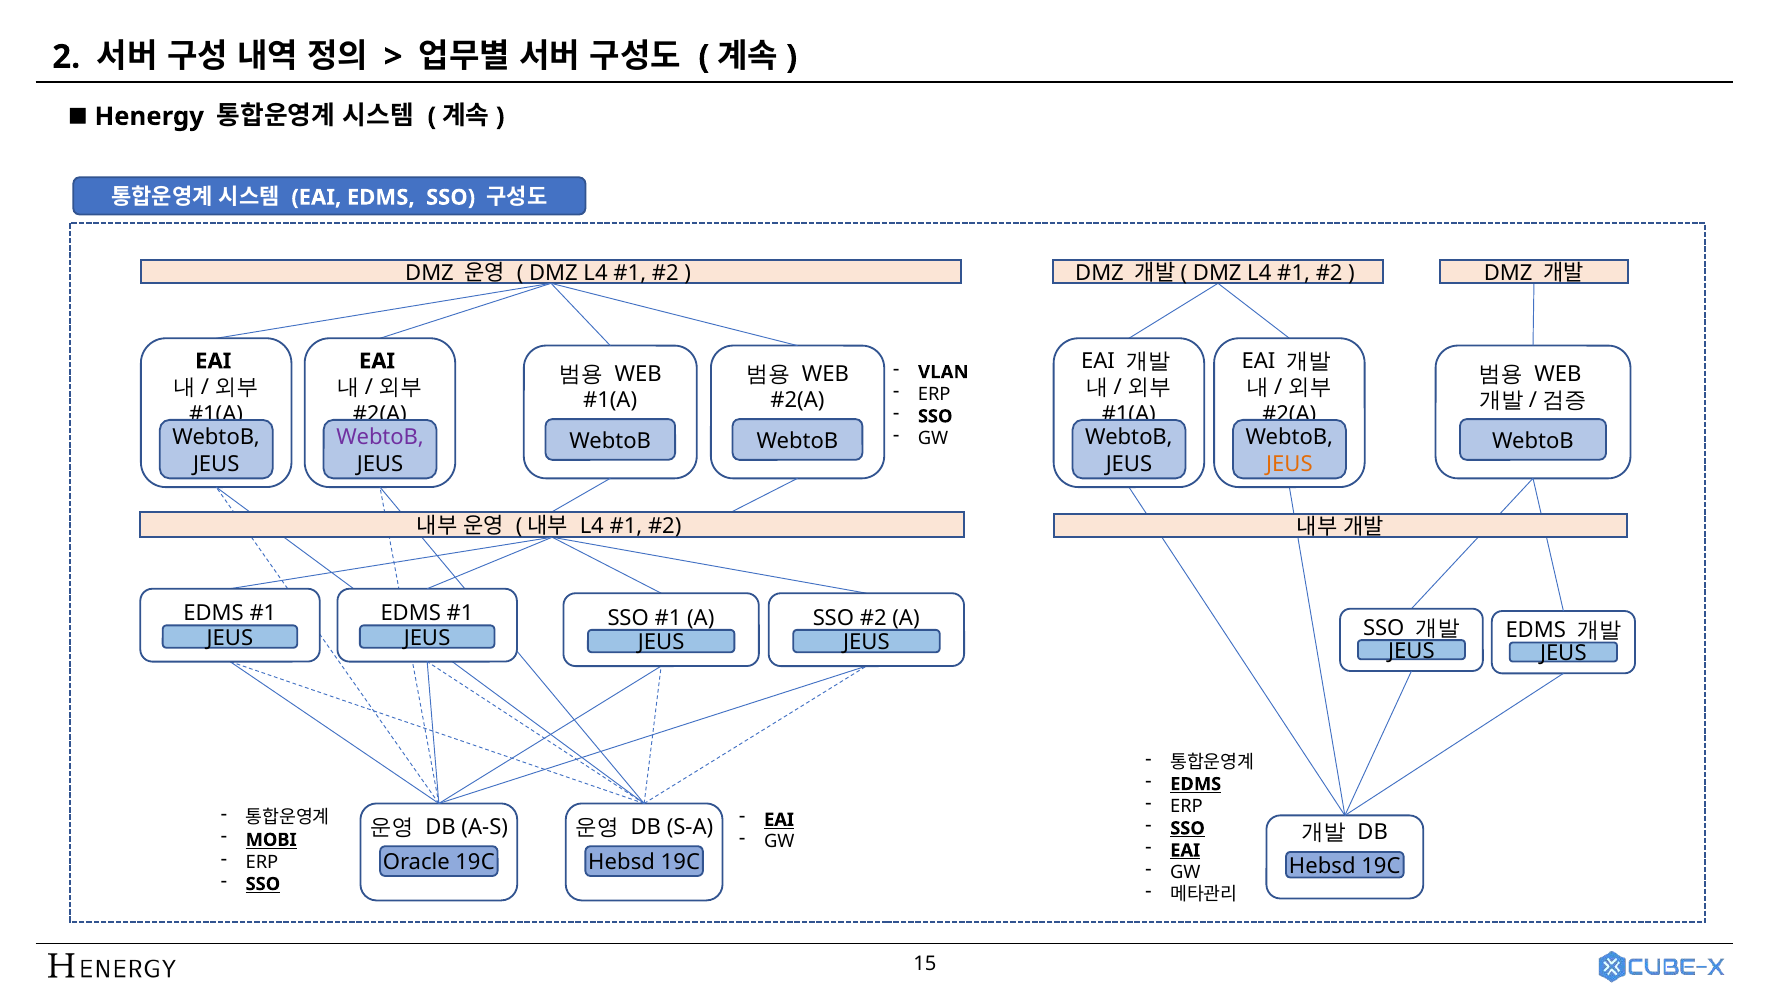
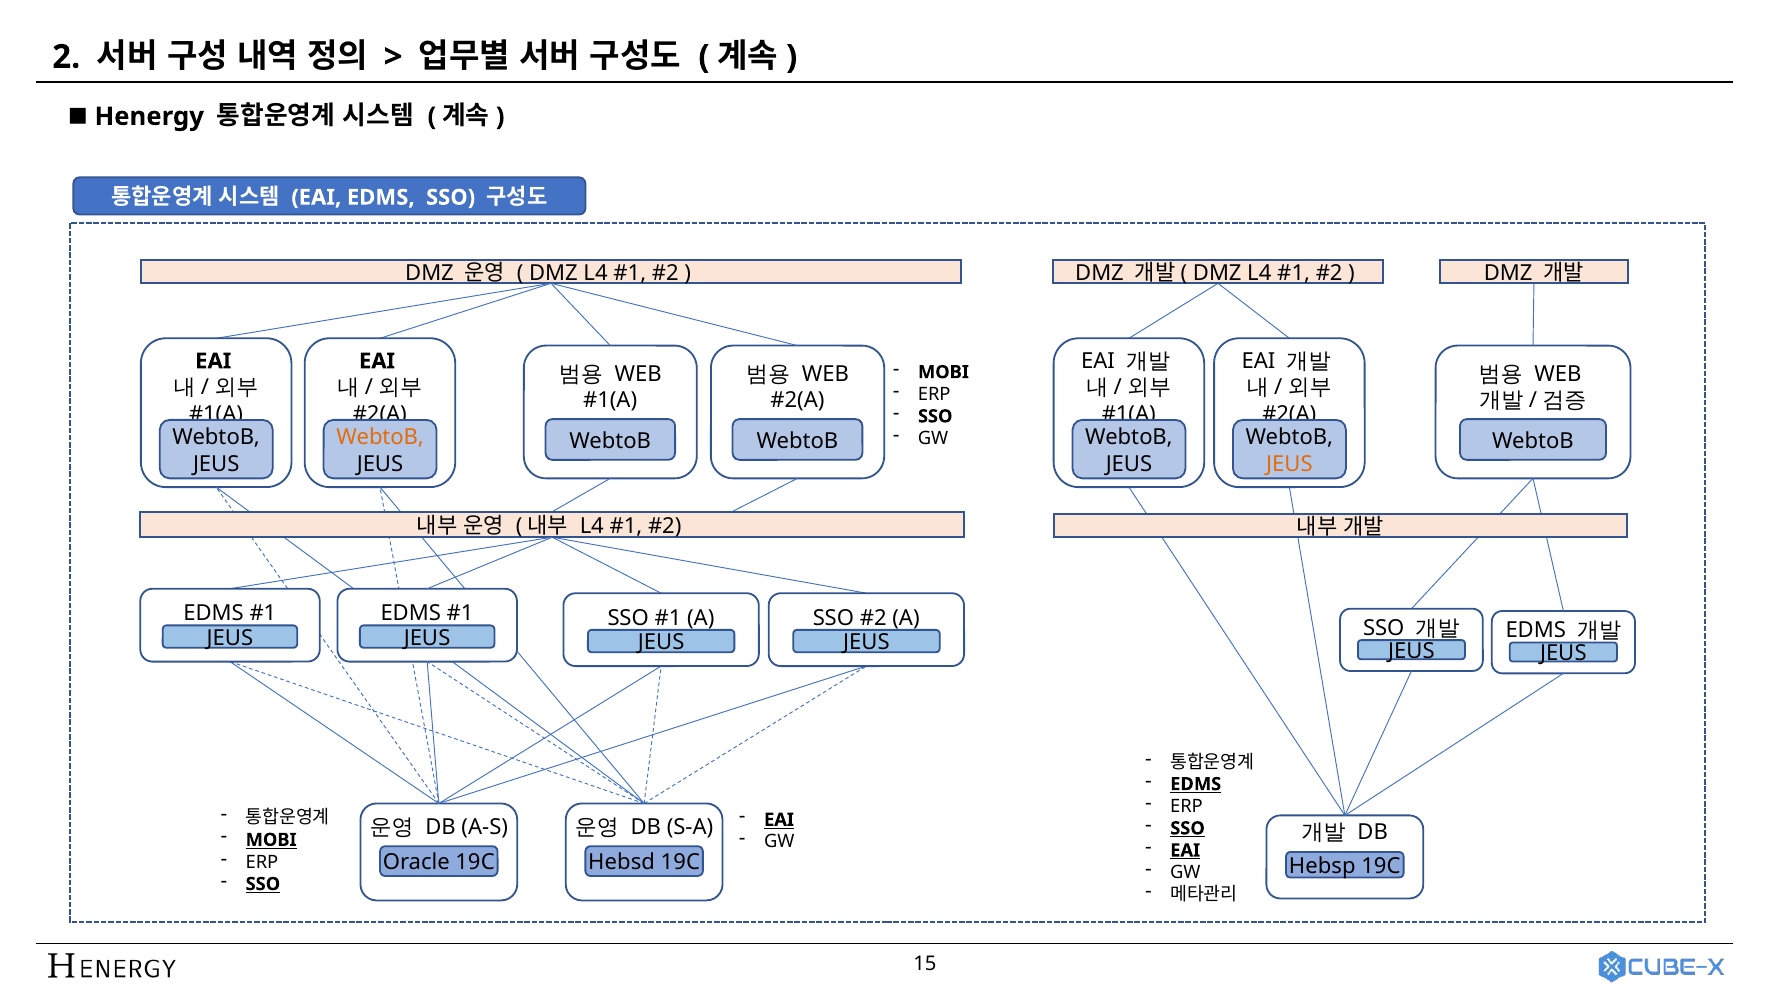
VLAN: VLAN -> MOBI (943, 372)
WebtoB colour: purple -> orange (380, 438)
Hebsd: Hebsd -> Hebsp (1322, 867)
